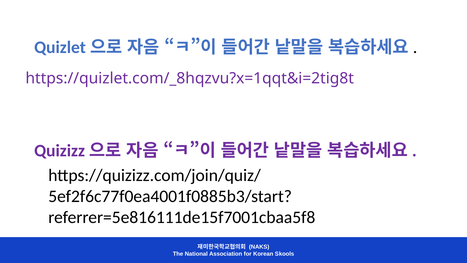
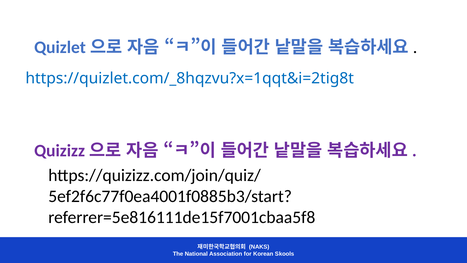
https://quizlet.com/_8hqzvu?x=1qqt&i=2tig8t colour: purple -> blue (190, 78)
